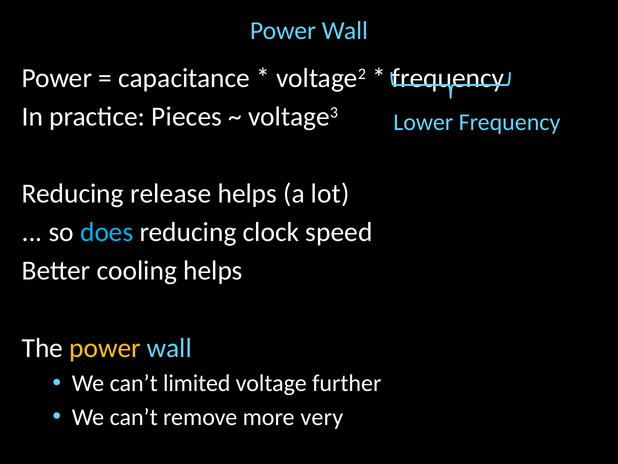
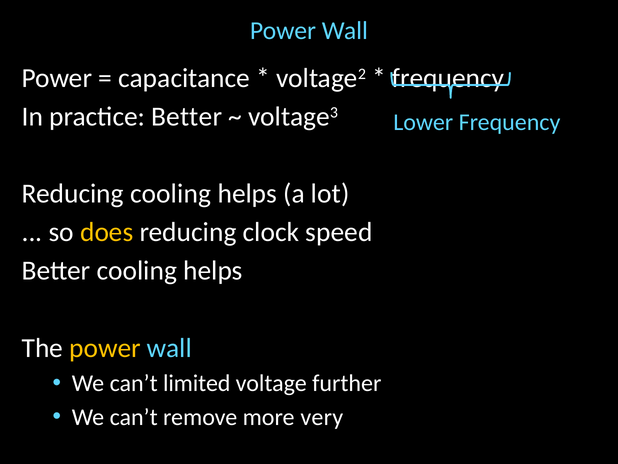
practice Pieces: Pieces -> Better (187, 117)
Reducing release: release -> cooling (171, 194)
does colour: light blue -> yellow (107, 232)
